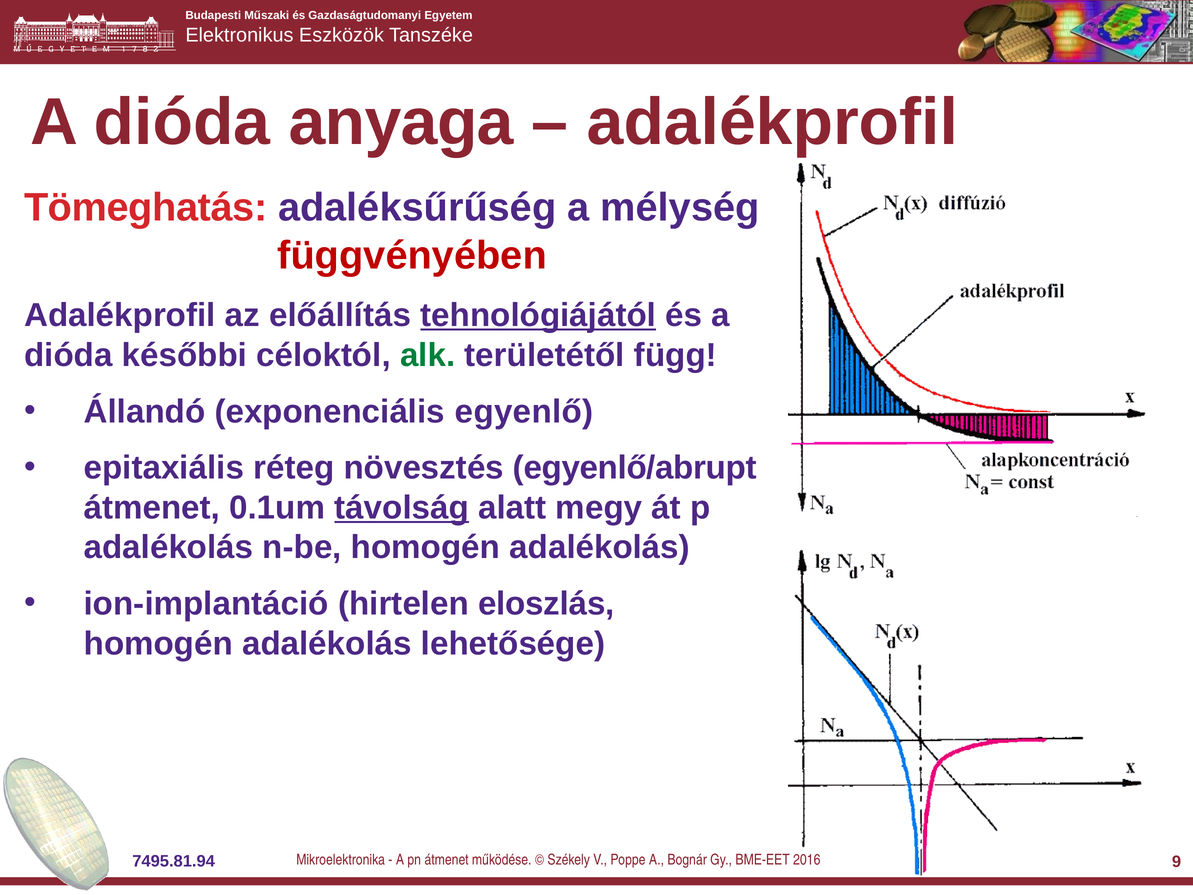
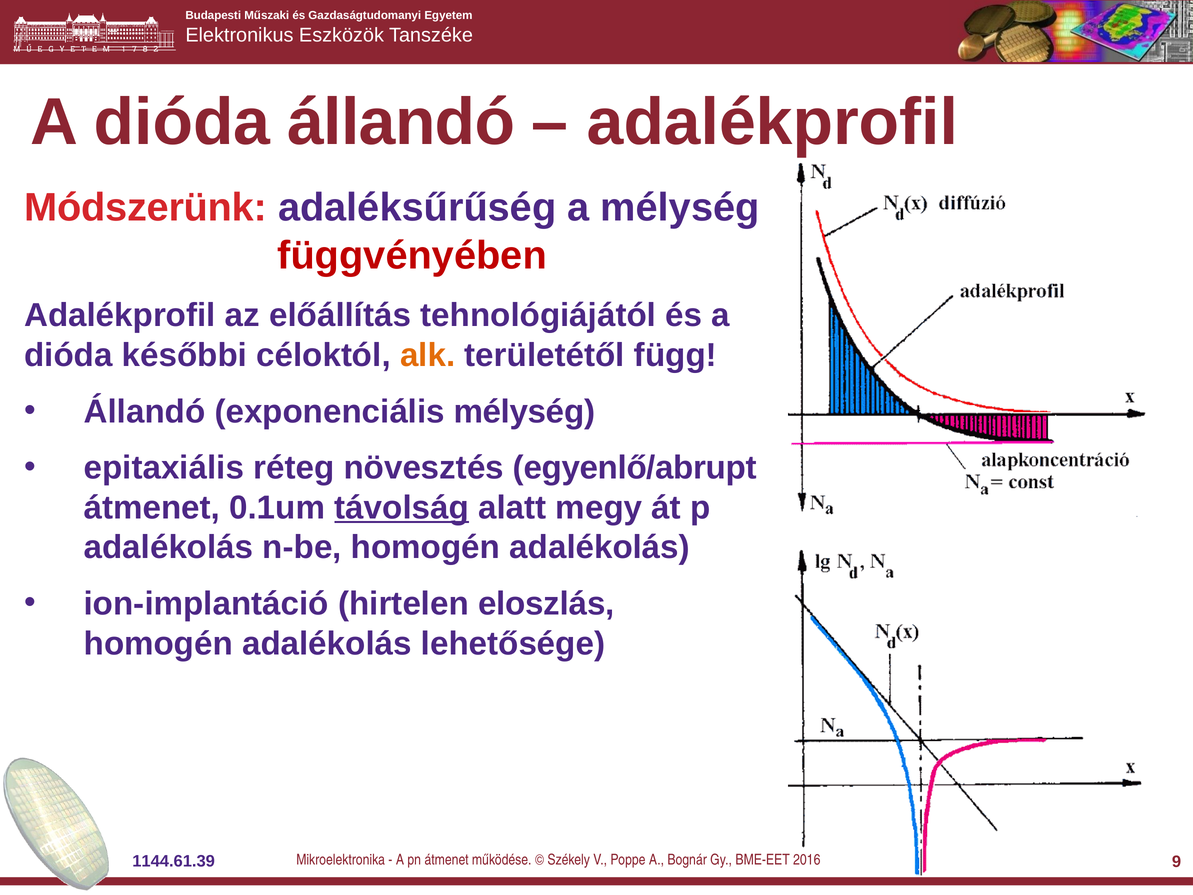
dióda anyaga: anyaga -> állandó (401, 122)
Tömeghatás: Tömeghatás -> Módszerünk (146, 208)
tehnológiájától underline: present -> none (538, 315)
alk colour: green -> orange (428, 355)
exponenciális egyenlő: egyenlő -> mélység (524, 411)
7495.81.94: 7495.81.94 -> 1144.61.39 (174, 861)
